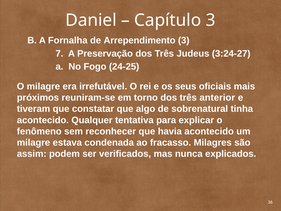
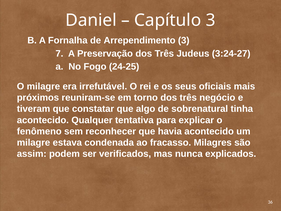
anterior: anterior -> negócio (217, 97)
